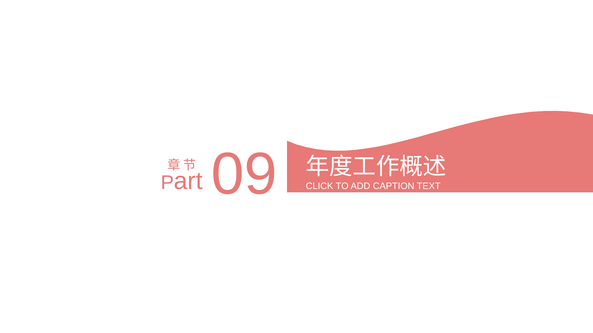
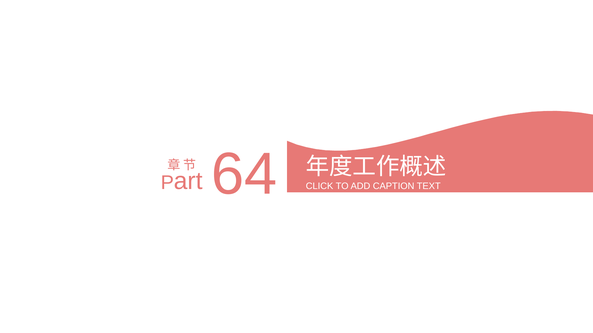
09: 09 -> 64 (244, 175)
